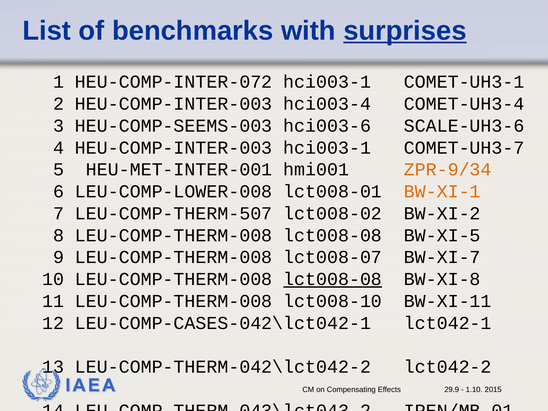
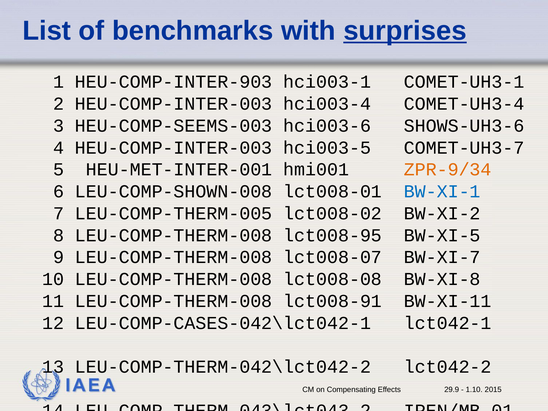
HEU-COMP-INTER-072: HEU-COMP-INTER-072 -> HEU-COMP-INTER-903 (174, 82)
SCALE-UH3-6: SCALE-UH3-6 -> SHOWS-UH3-6 (464, 126)
HEU-COMP-INTER-003 hci003-1: hci003-1 -> hci003-5 (327, 148)
LEU-COMP-LOWER-008: LEU-COMP-LOWER-008 -> LEU-COMP-SHOWN-008 (174, 192)
BW-XI-1 colour: orange -> blue (442, 192)
LEU-COMP-THERM-507: LEU-COMP-THERM-507 -> LEU-COMP-THERM-005 (174, 213)
8 LEU-COMP-THERM-008 lct008-08: lct008-08 -> lct008-95 (333, 235)
lct008-08 underline: present -> none (333, 279)
lct008-10: lct008-10 -> lct008-91 (333, 301)
